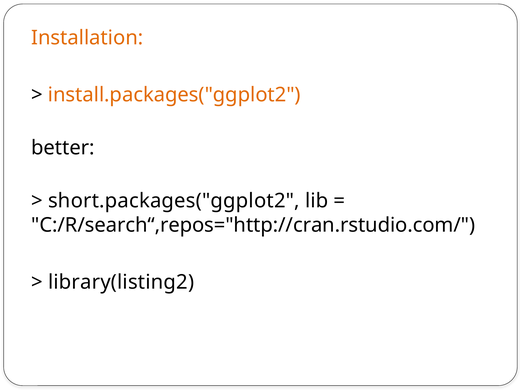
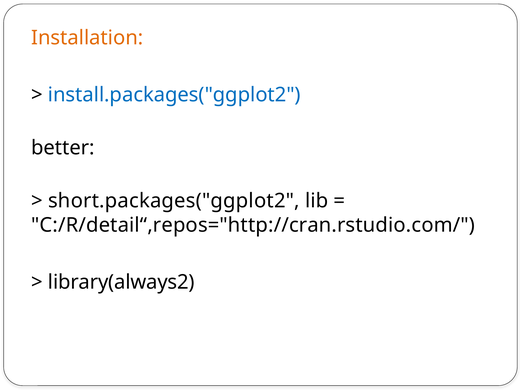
install.packages("ggplot2 colour: orange -> blue (174, 95)
C:/R/search“,repos="http://cran.rstudio.com/: C:/R/search“,repos="http://cran.rstudio.com/ -> C:/R/detail“,repos="http://cran.rstudio.com/ (253, 225)
library(listing2: library(listing2 -> library(always2 (121, 282)
